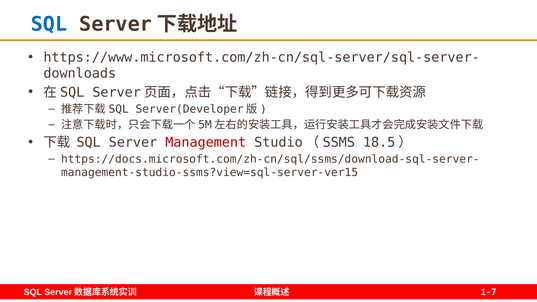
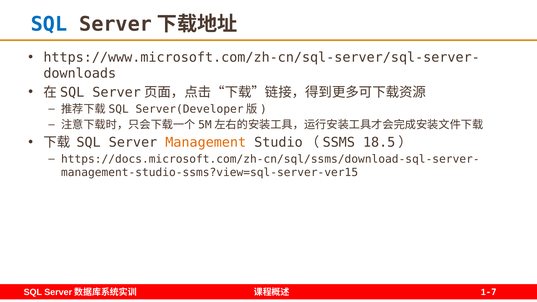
Management colour: red -> orange (206, 142)
